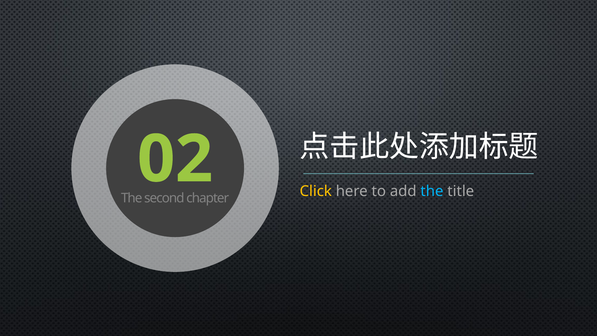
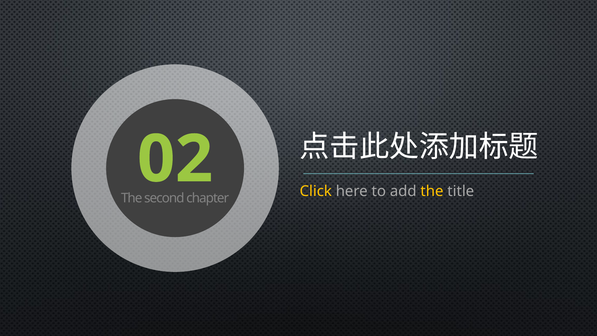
the colour: light blue -> yellow (432, 191)
